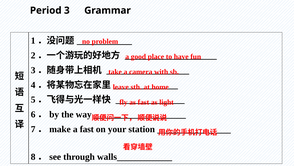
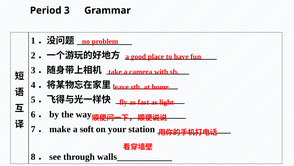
a fast: fast -> soft (87, 129)
